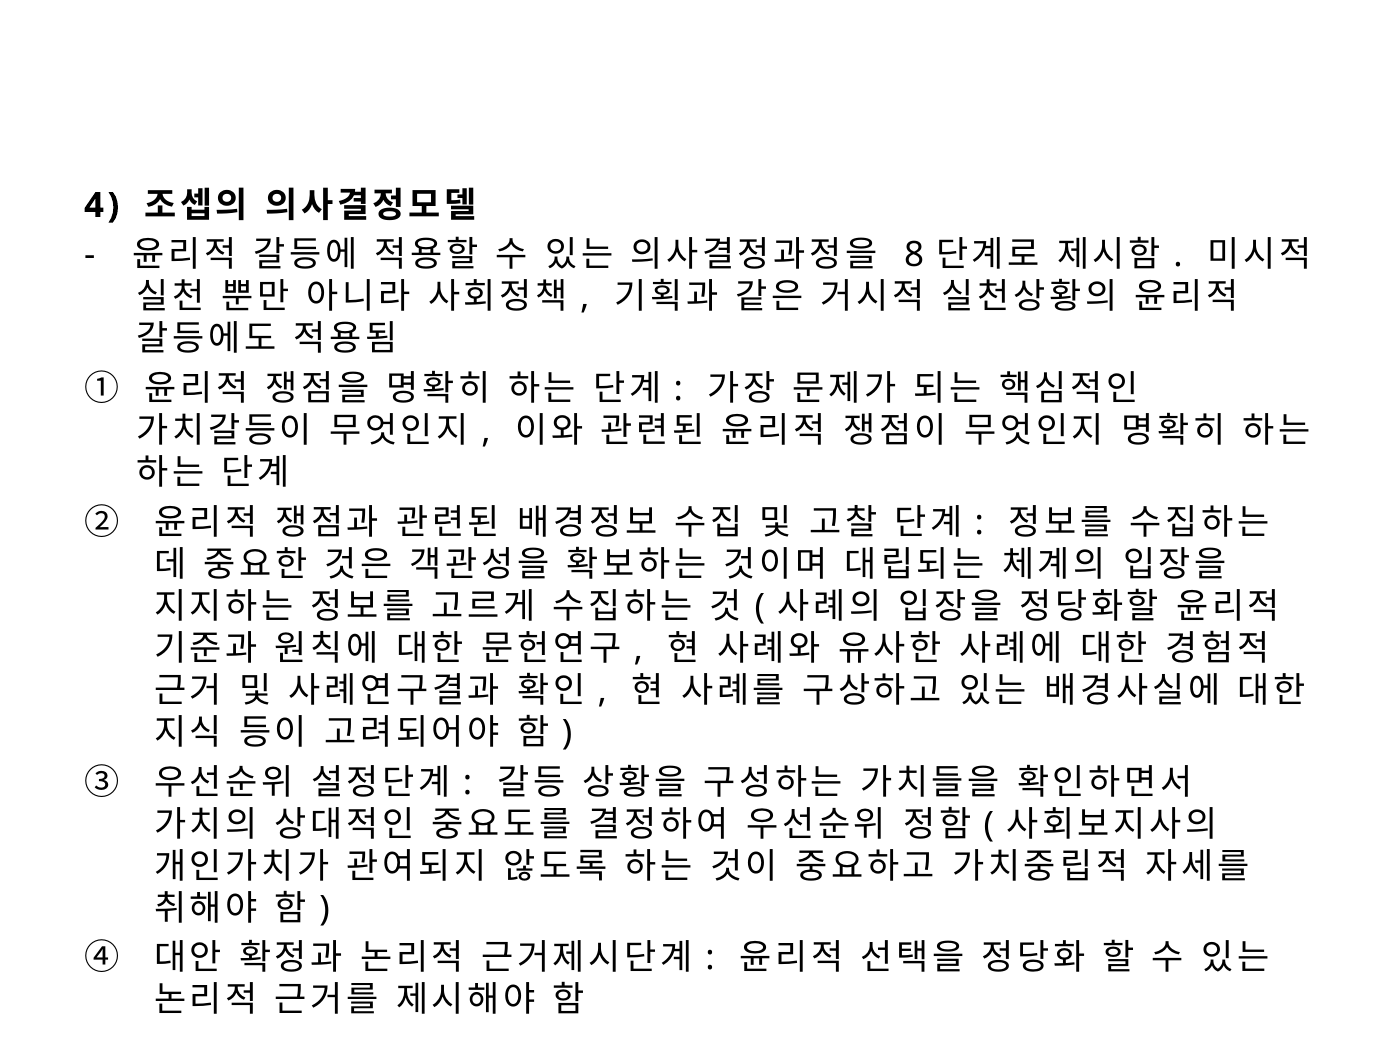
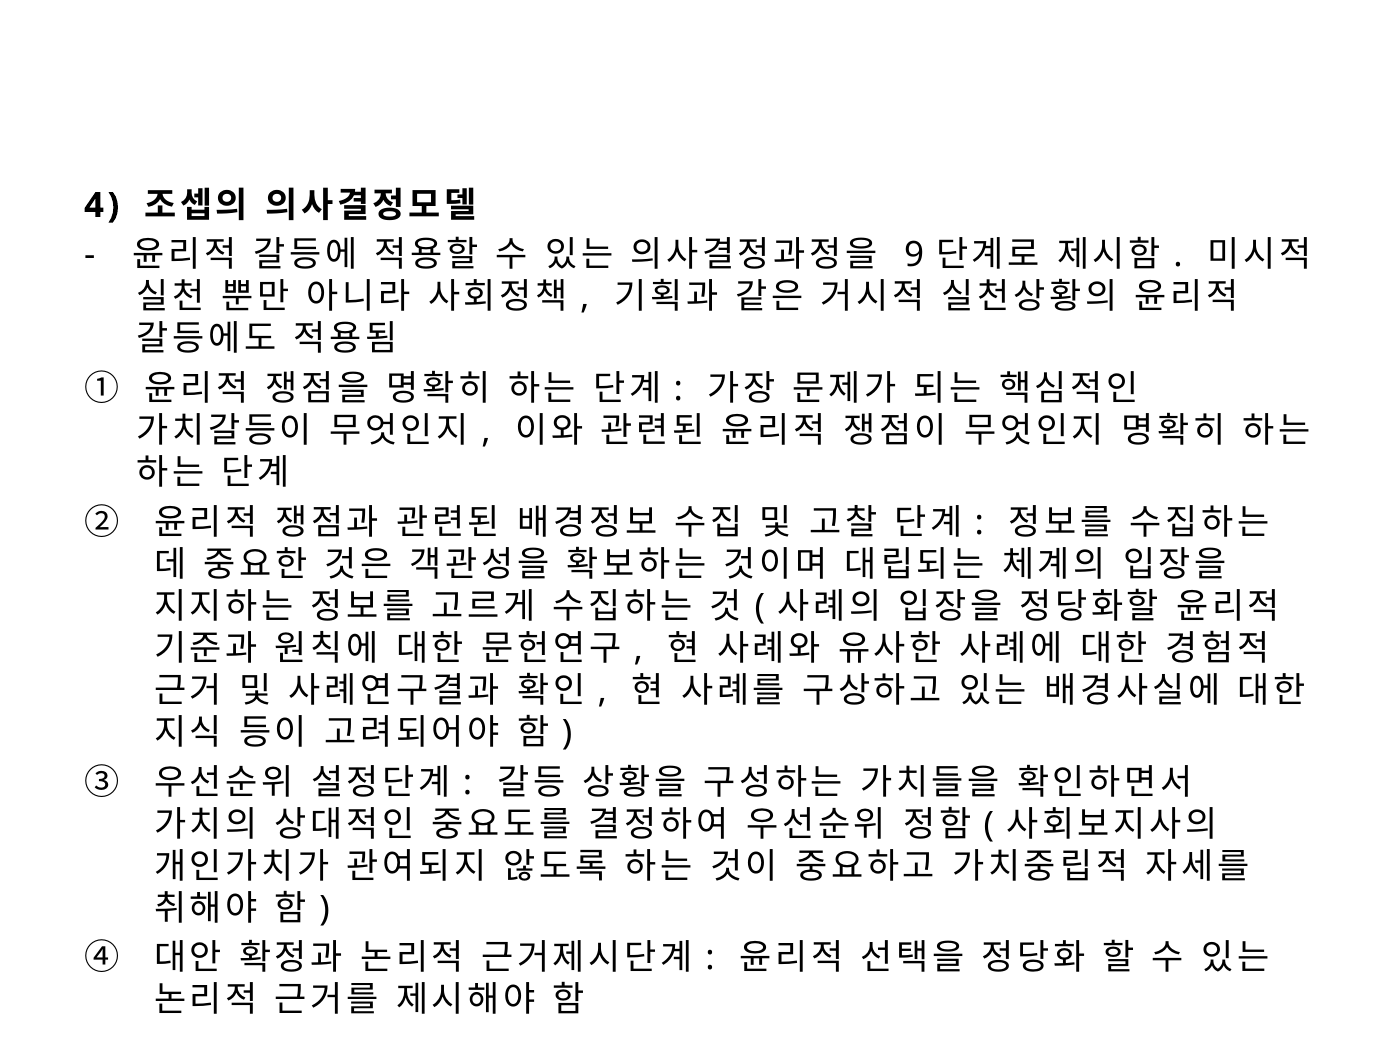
8: 8 -> 9 (914, 255)
